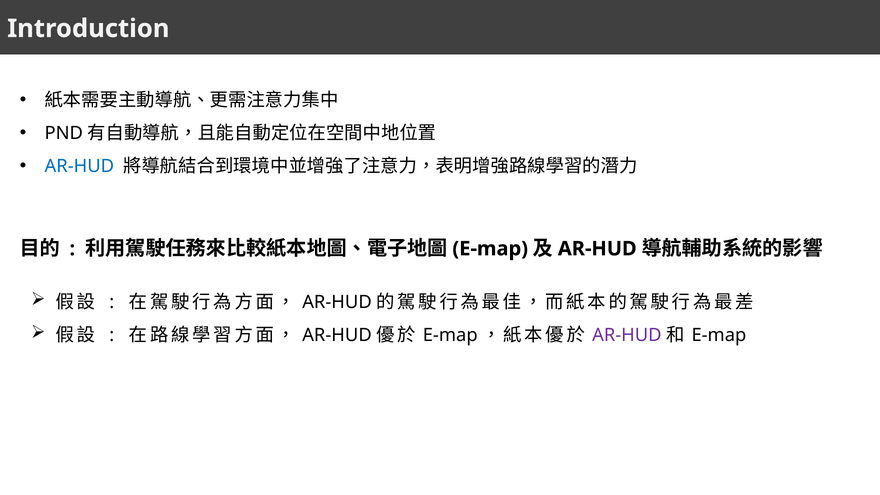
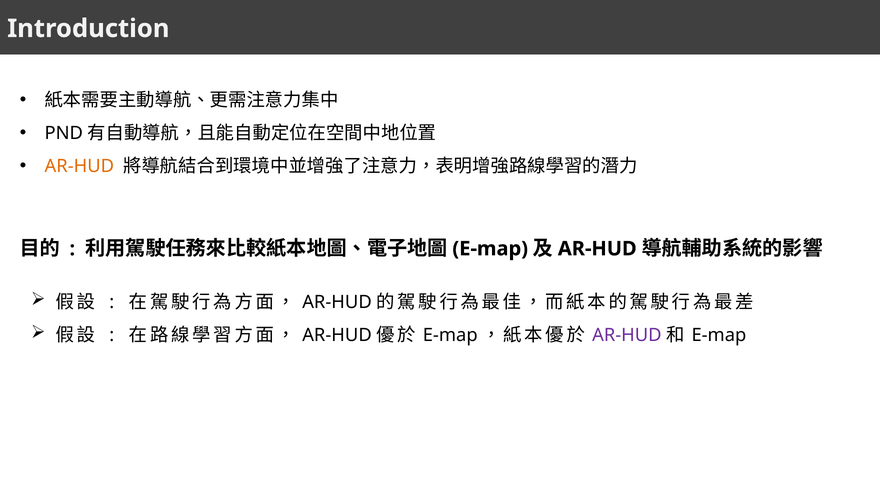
AR-HUD colour: blue -> orange (79, 166)
